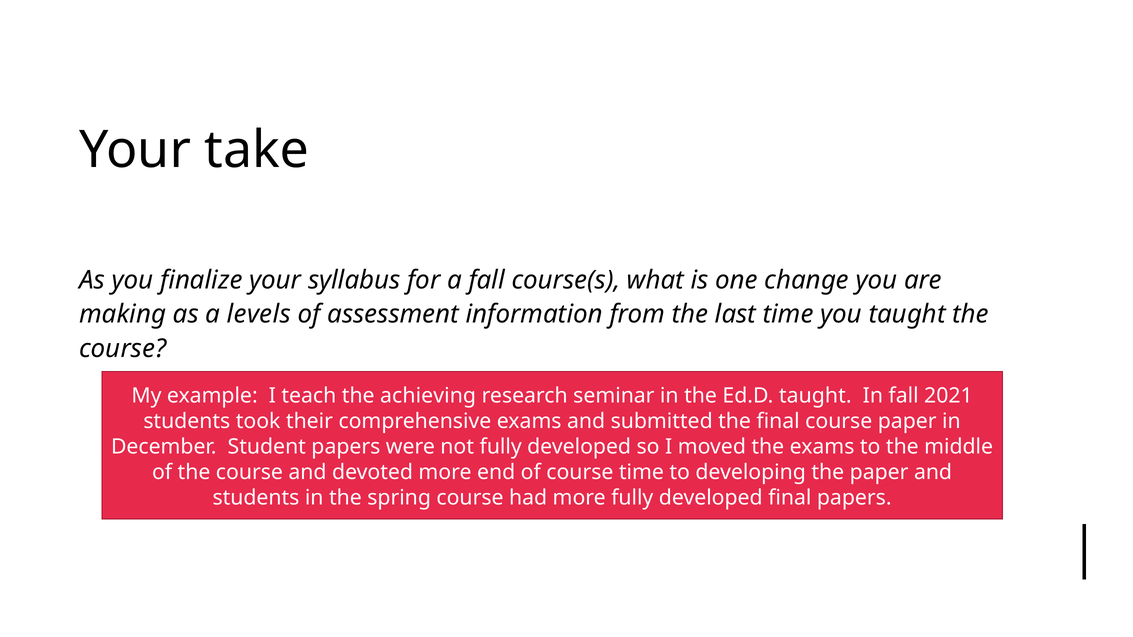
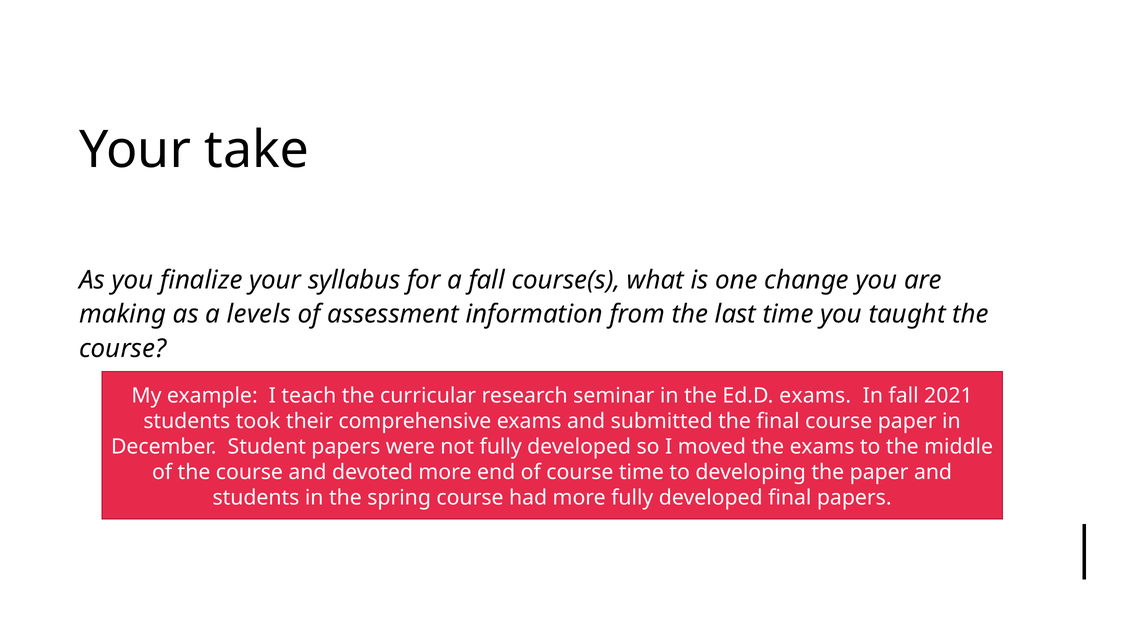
achieving: achieving -> curricular (428, 396)
Ed.D taught: taught -> exams (815, 396)
